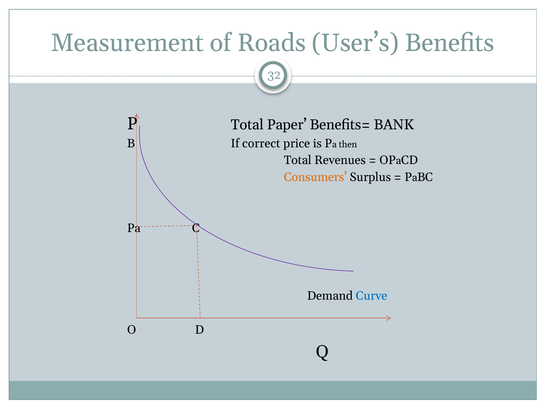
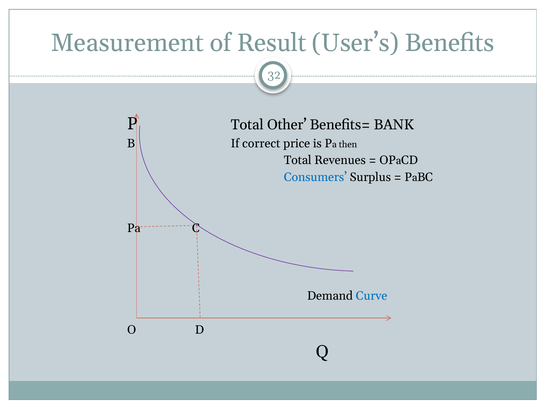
Roads: Roads -> Result (272, 43)
Paper: Paper -> Other (287, 125)
Consumers colour: orange -> blue (315, 177)
